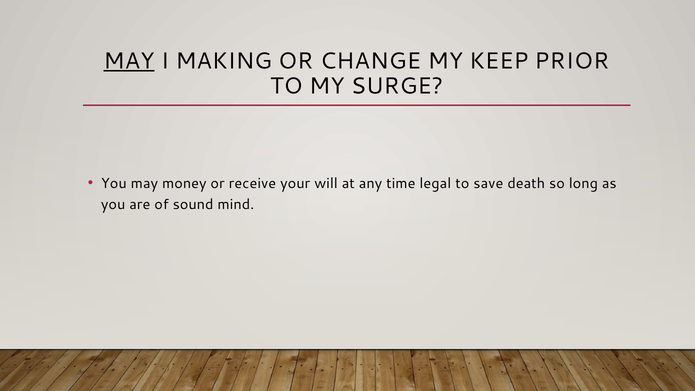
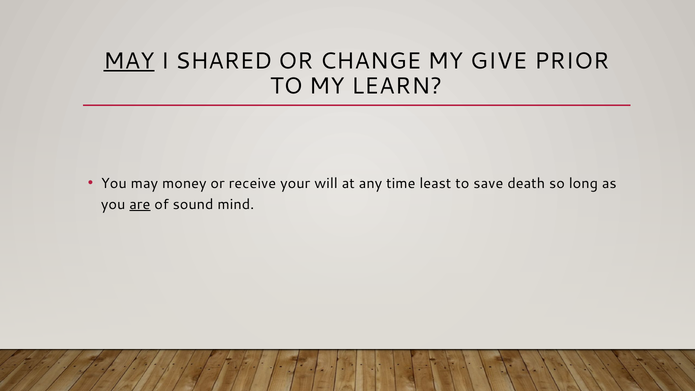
MAKING: MAKING -> SHARED (224, 61)
KEEP: KEEP -> GIVE (499, 61)
SURGE: SURGE -> LEARN (397, 86)
legal: legal -> least (435, 183)
are underline: none -> present (140, 204)
